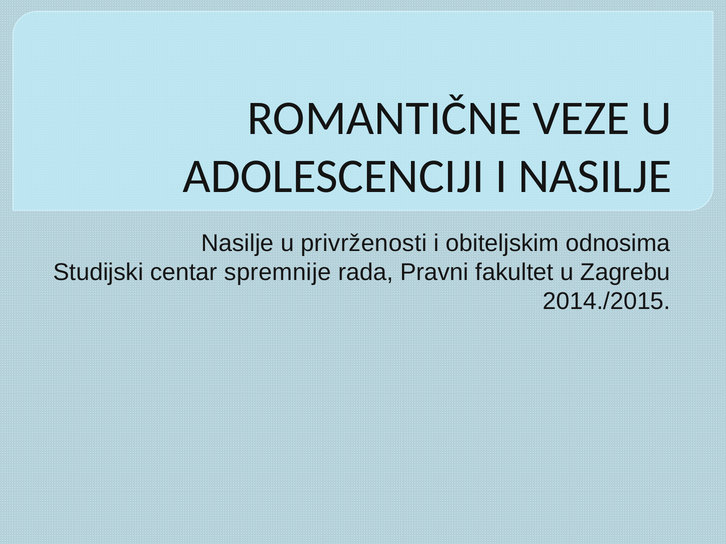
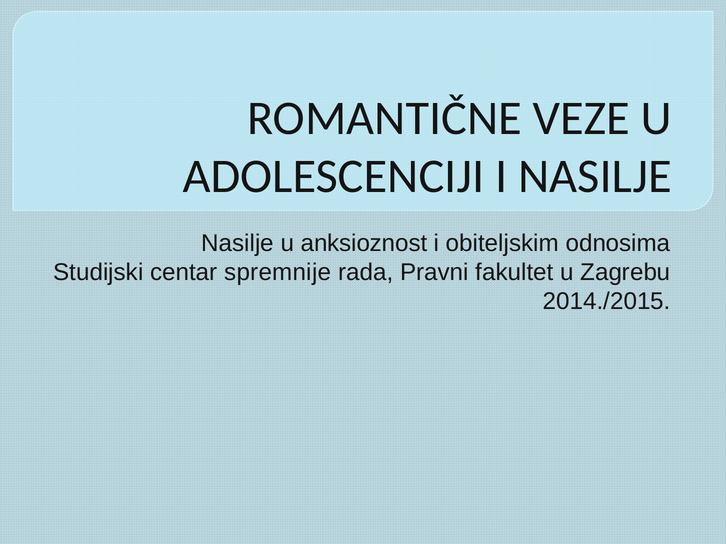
privrženosti: privrženosti -> anksioznost (364, 244)
